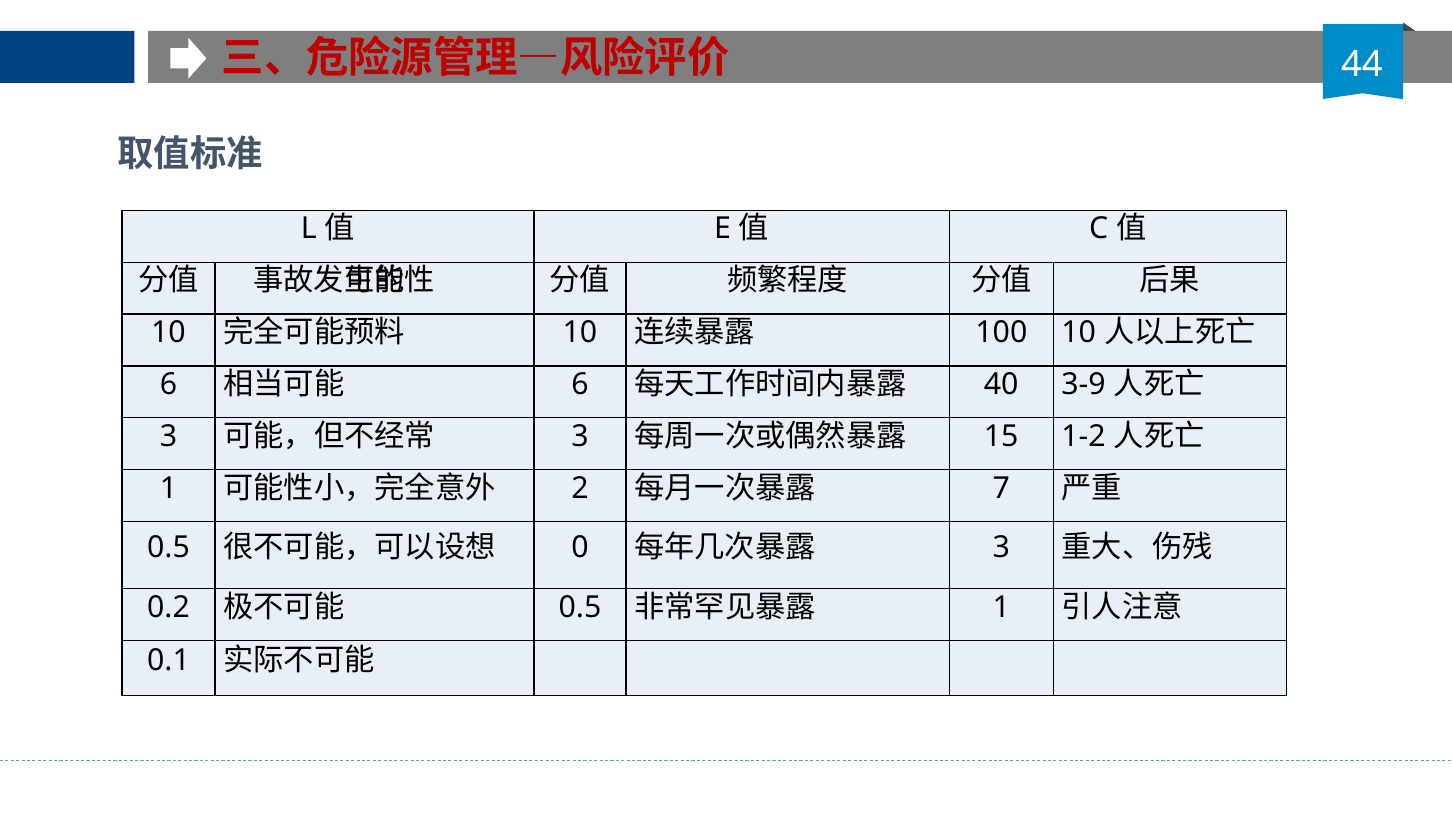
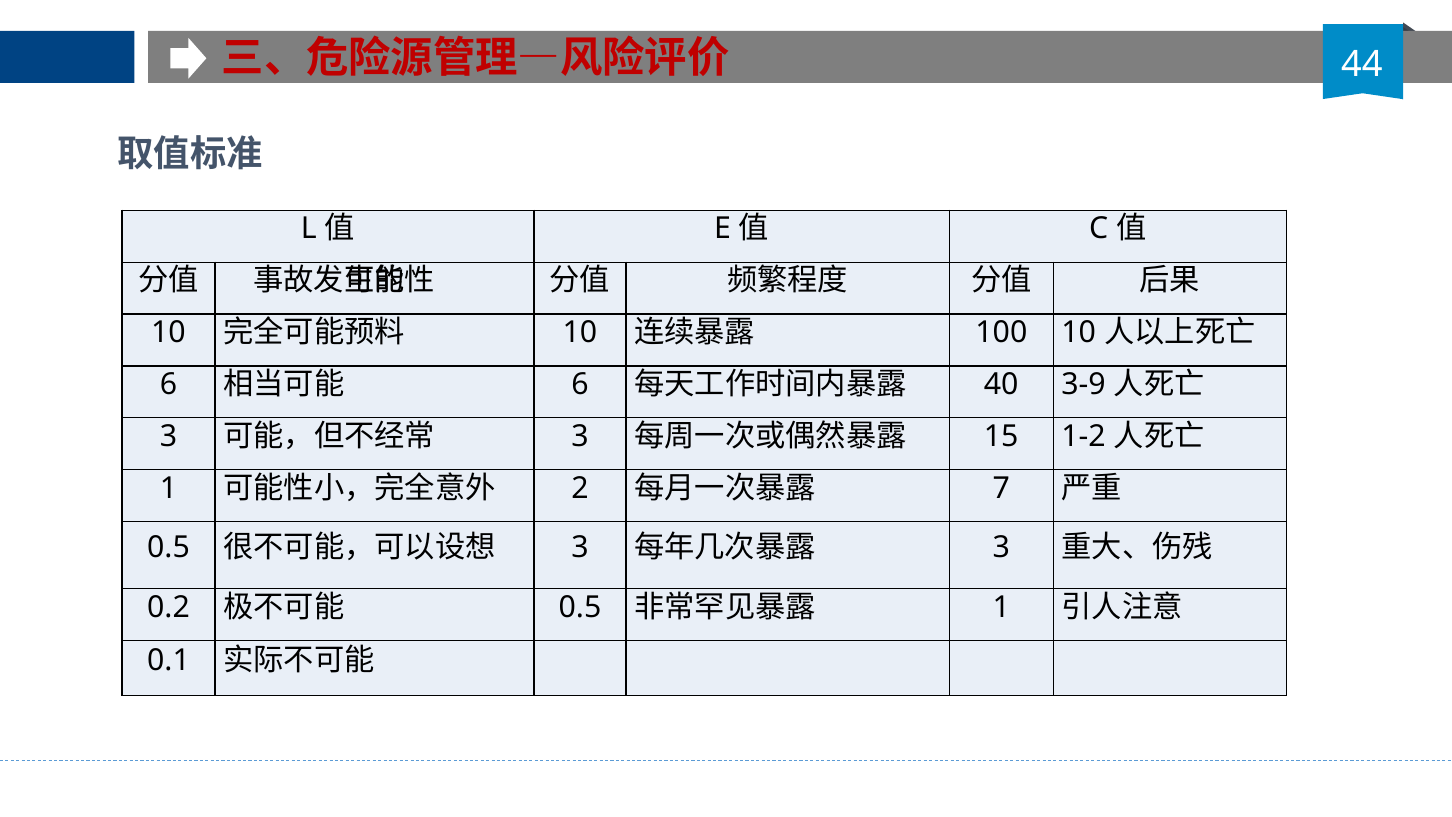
0: 0 -> 3 (580, 547)
